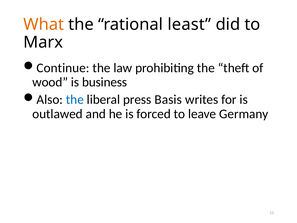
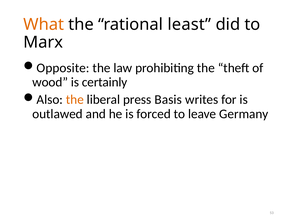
Continue: Continue -> Opposite (63, 68)
business: business -> certainly (105, 82)
the colour: blue -> orange (75, 99)
